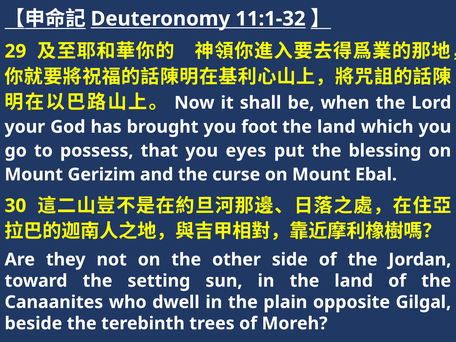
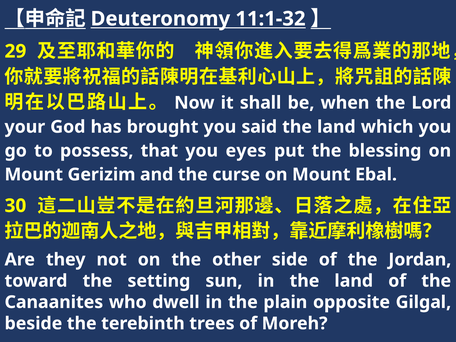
foot: foot -> said (259, 127)
